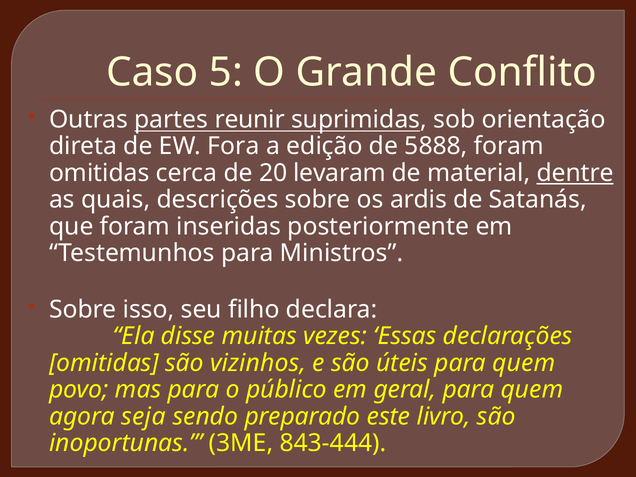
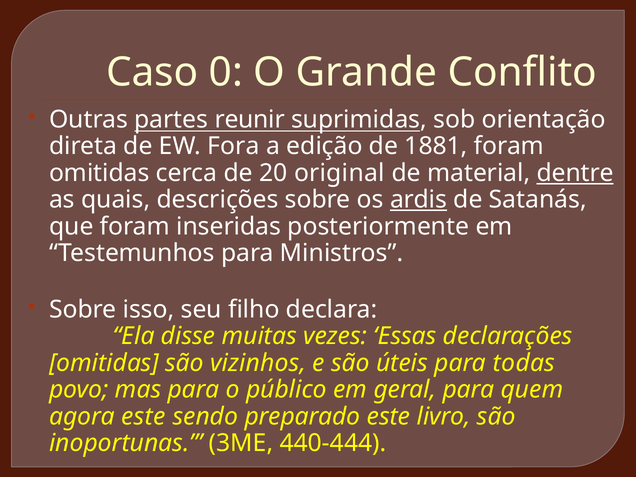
5: 5 -> 0 (226, 72)
5888: 5888 -> 1881 (436, 146)
levaram: levaram -> original (339, 173)
ardis underline: none -> present (419, 200)
úteis para quem: quem -> todas (524, 363)
agora seja: seja -> este (144, 416)
843-444: 843-444 -> 440-444 (333, 443)
